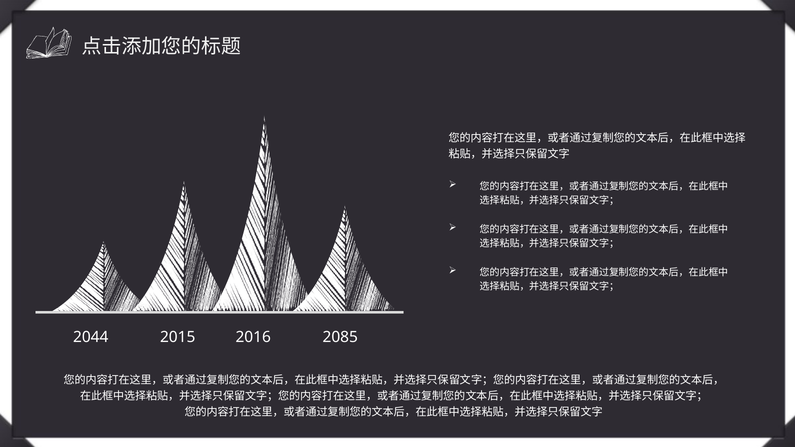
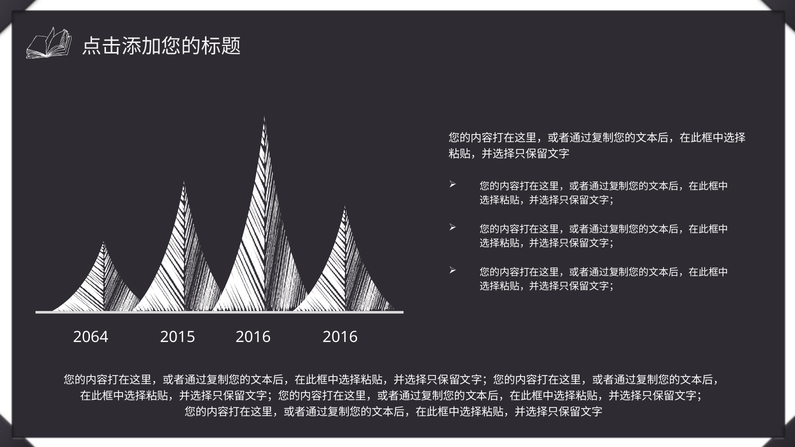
2044: 2044 -> 2064 (91, 337)
2016 2085: 2085 -> 2016 (340, 337)
